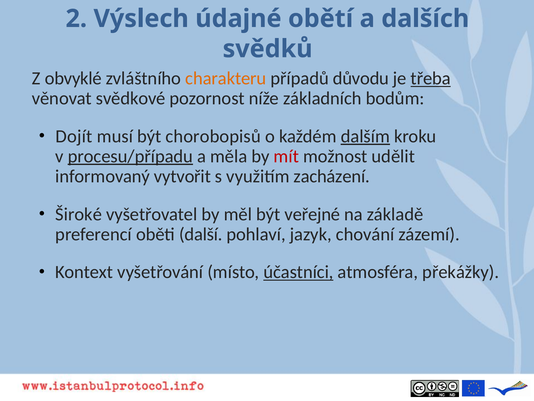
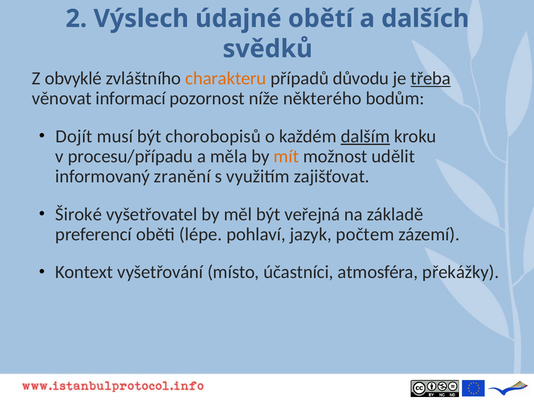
svědkové: svědkové -> informací (131, 98)
základních: základních -> některého (322, 98)
procesu/případu underline: present -> none (130, 156)
mít colour: red -> orange (286, 156)
vytvořit: vytvořit -> zranění (182, 176)
zacházení: zacházení -> zajišťovat (332, 176)
veřejné: veřejné -> veřejná (312, 214)
další: další -> lépe (201, 234)
chování: chování -> počtem (365, 234)
účastníci underline: present -> none (298, 272)
